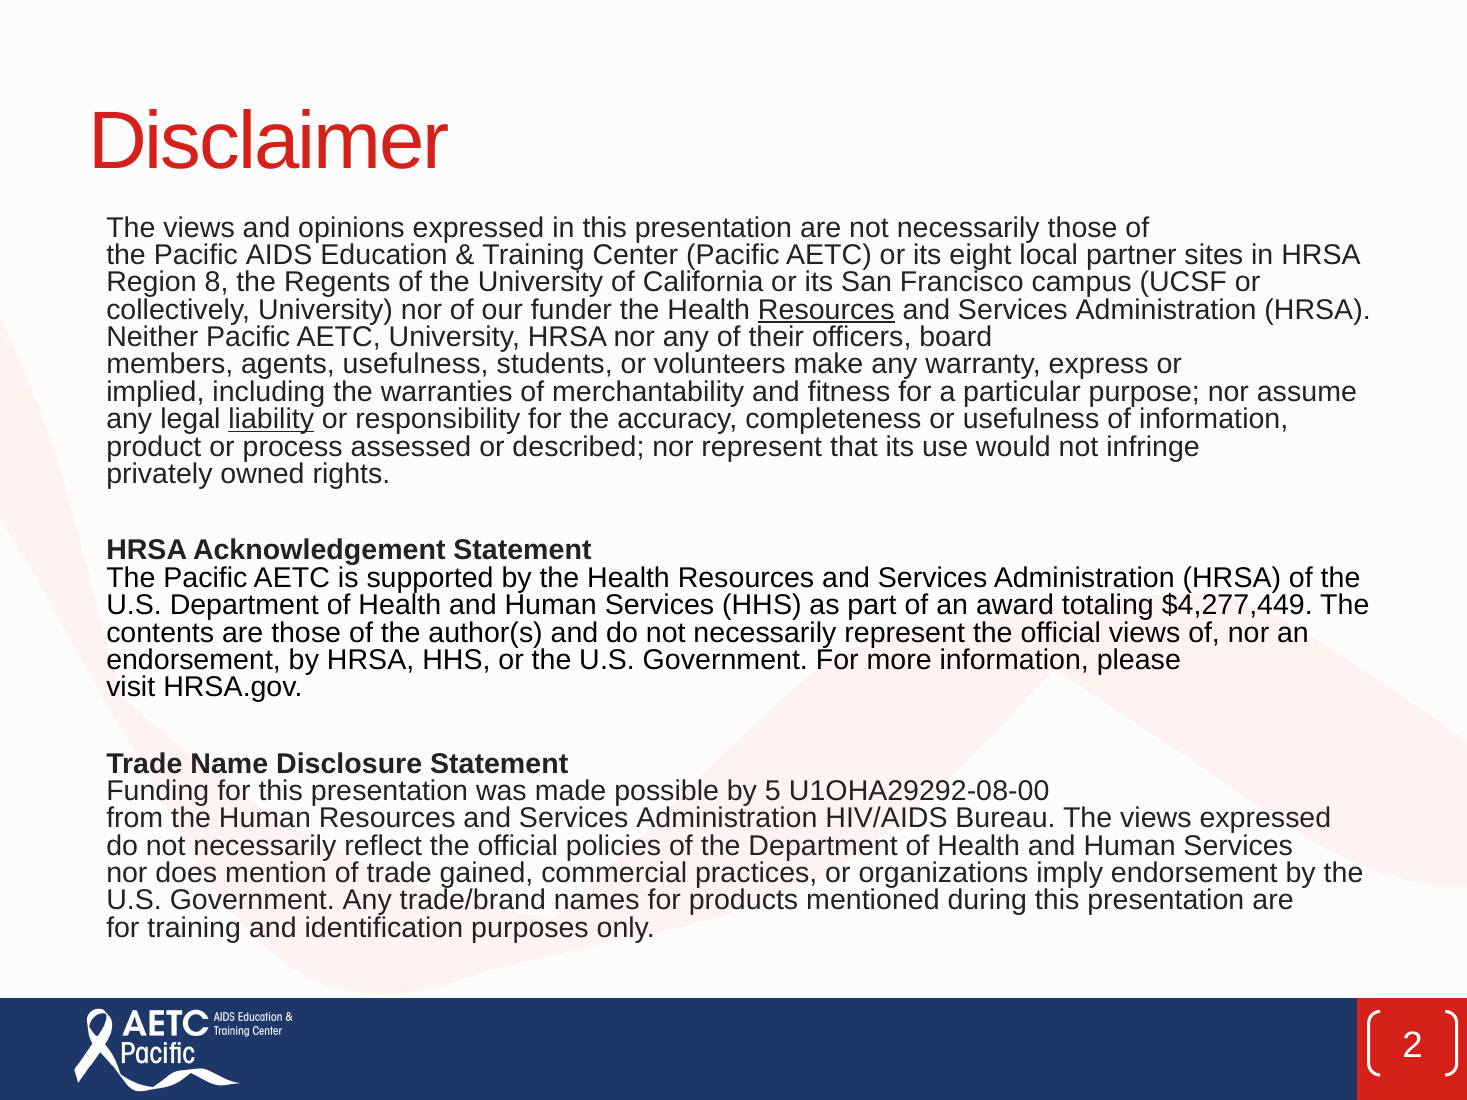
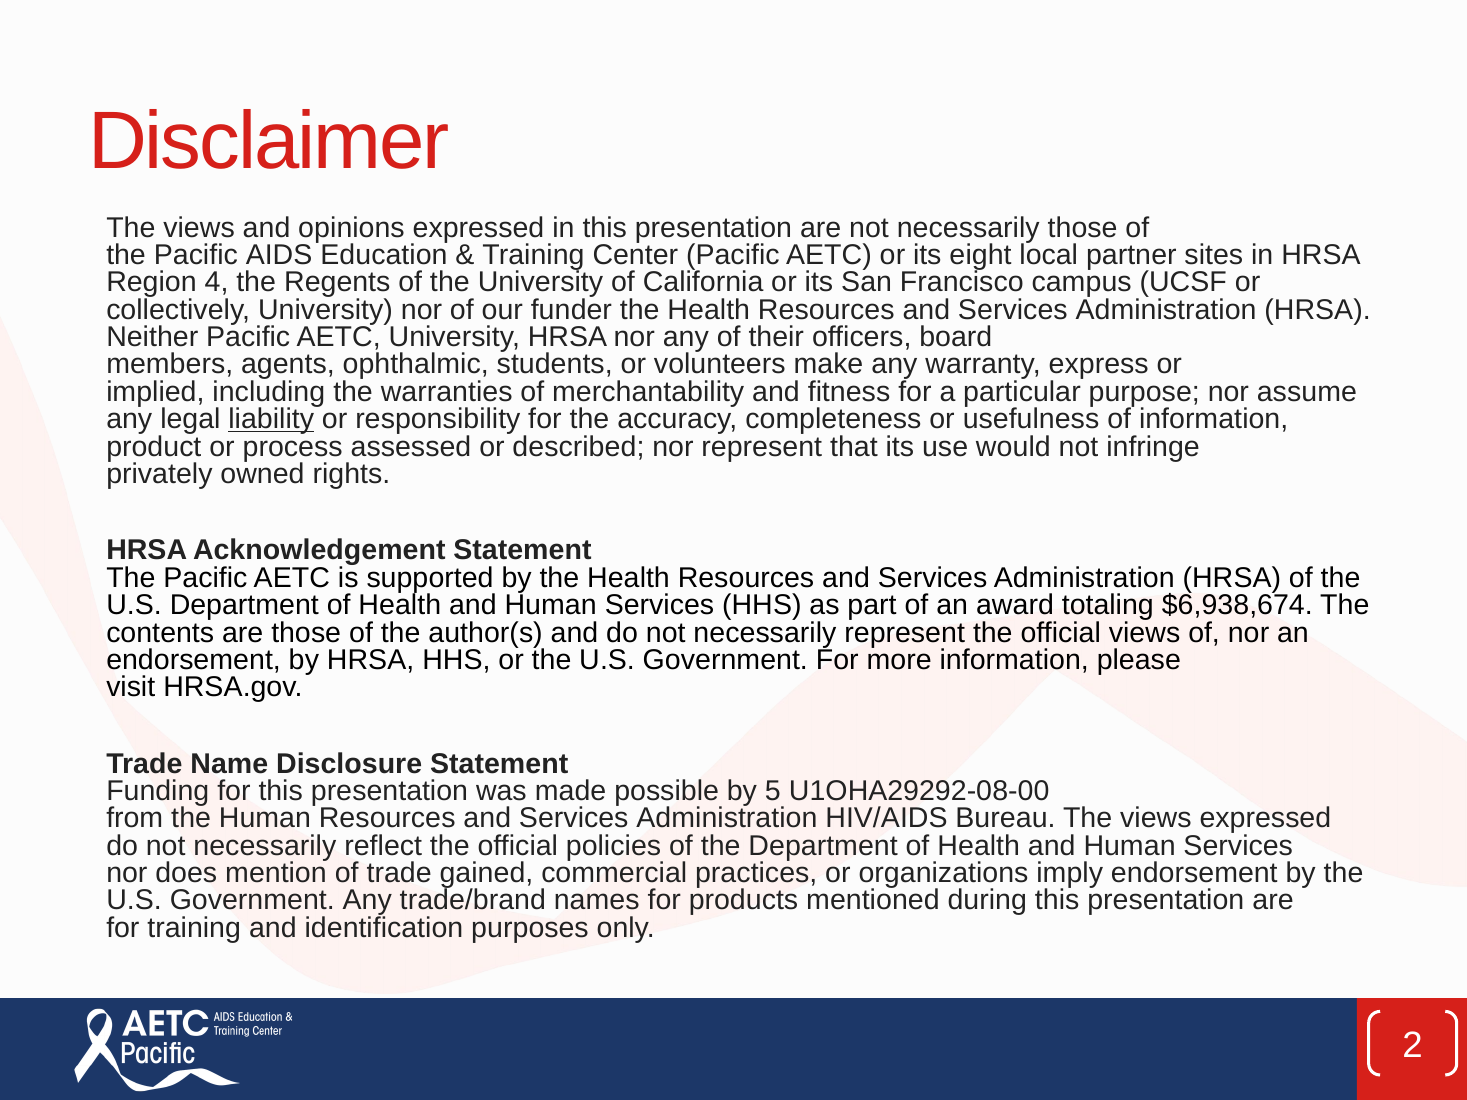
8: 8 -> 4 (217, 283)
Resources underline: present -> none (826, 310)
agents usefulness: usefulness -> ophthalmic (416, 365)
$4,277,449: $4,277,449 -> $6,938,674 (1237, 605)
